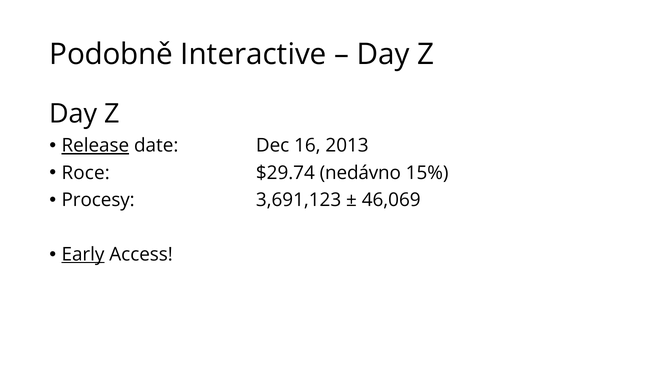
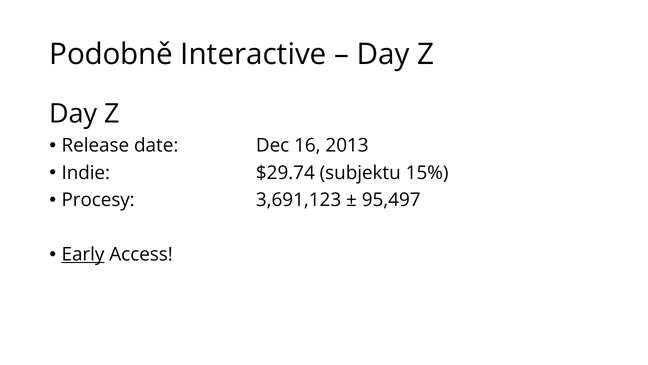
Release underline: present -> none (95, 145)
Roce: Roce -> Indie (86, 173)
nedávno: nedávno -> subjektu (360, 173)
46,069: 46,069 -> 95,497 (391, 200)
